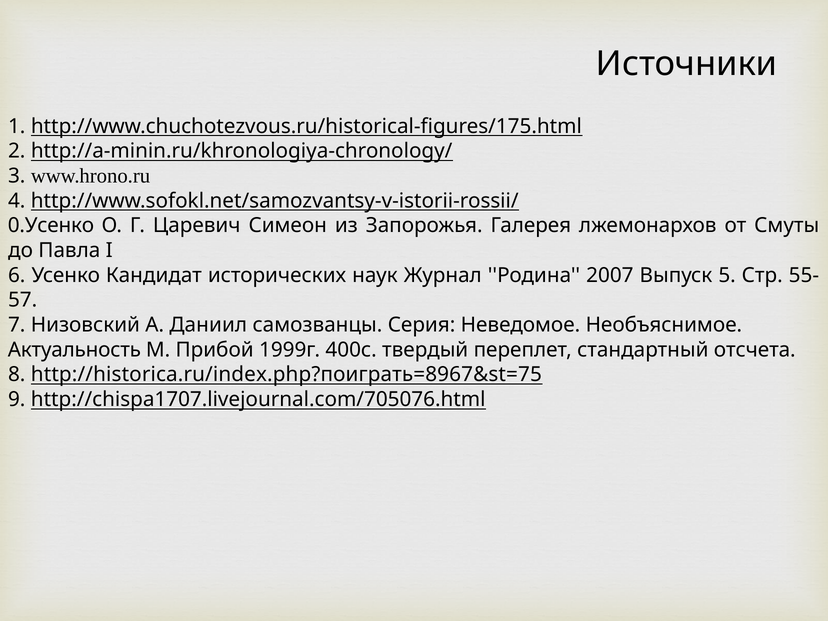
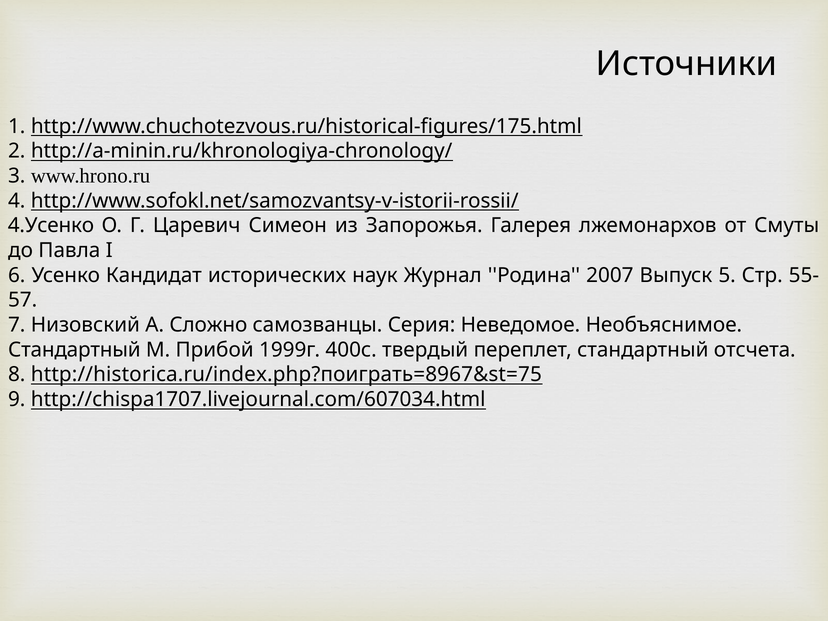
0.Усенко: 0.Усенко -> 4.Усенко (51, 226)
Даниил: Даниил -> Сложно (208, 325)
Актуальность: Актуальность -> Стандартный (74, 350)
http://chispa1707.livejournal.com/705076.html: http://chispa1707.livejournal.com/705076.html -> http://chispa1707.livejournal.com/607034.html (258, 400)
